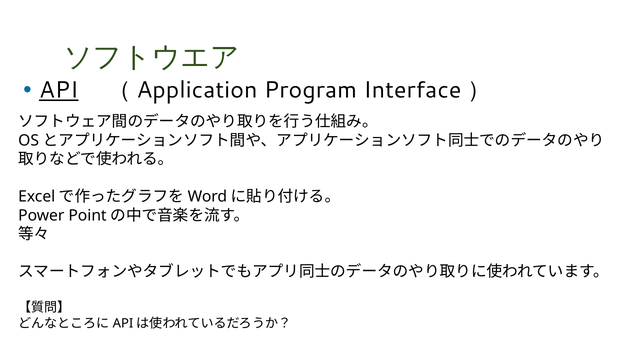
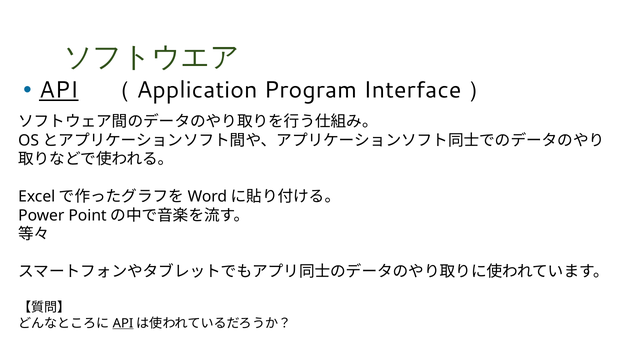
API underline: none -> present (123, 323)
